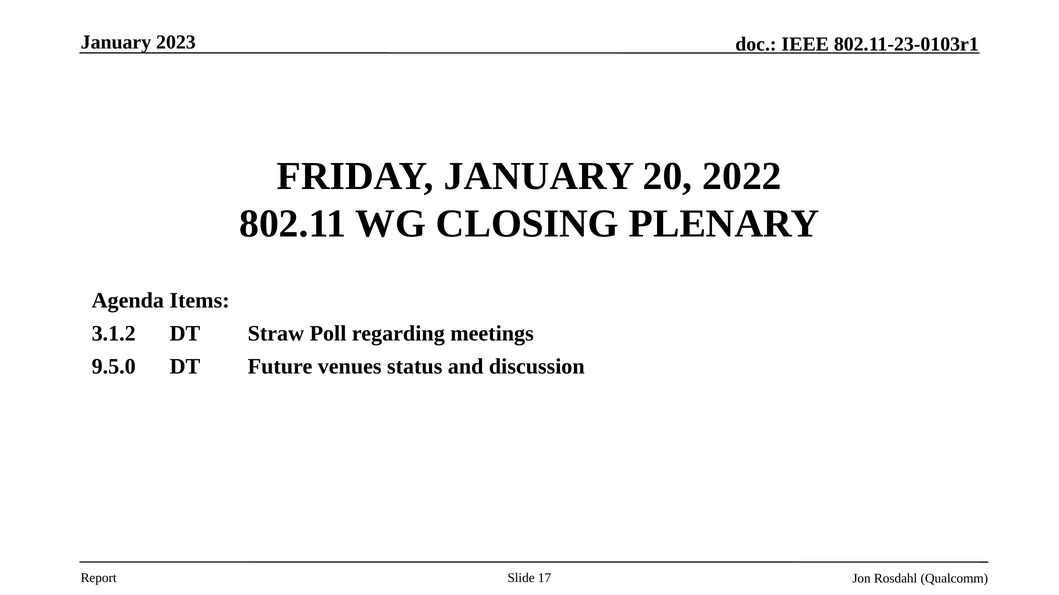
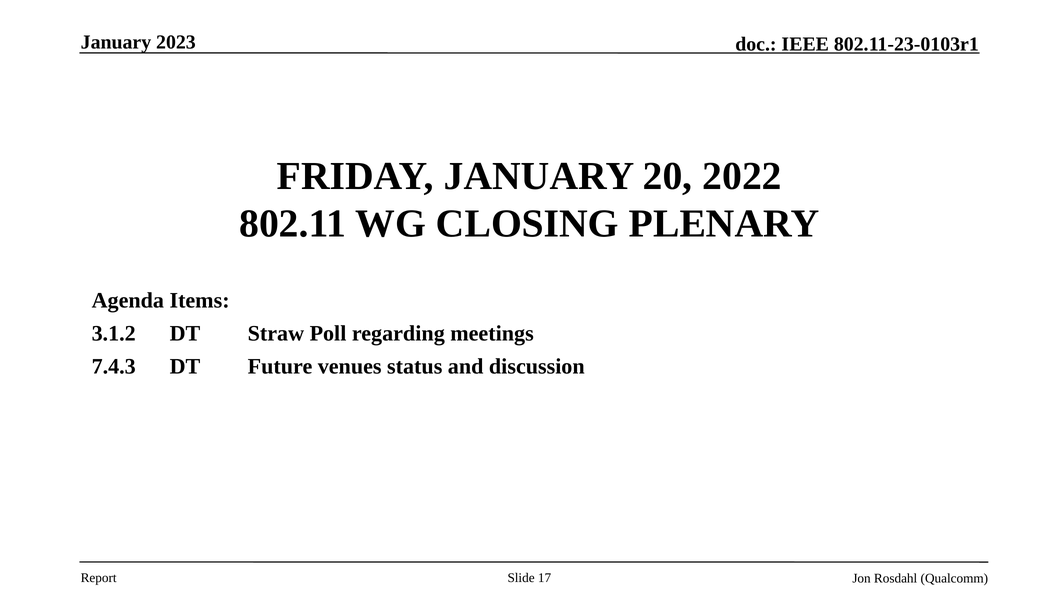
9.5.0: 9.5.0 -> 7.4.3 (114, 367)
